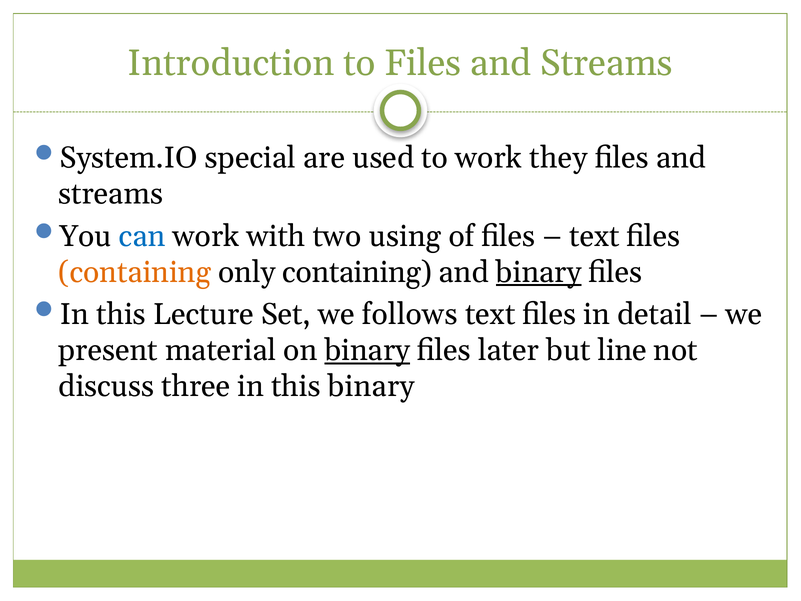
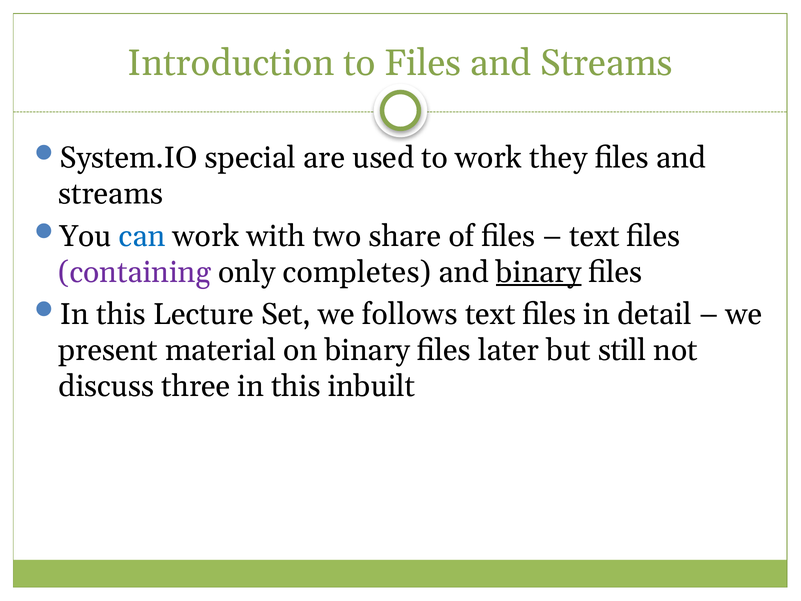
using: using -> share (405, 236)
containing colour: orange -> purple (135, 272)
only containing: containing -> completes (357, 272)
binary underline: present -> none (367, 350)
line: line -> still (622, 350)
this binary: binary -> inbuilt (371, 386)
